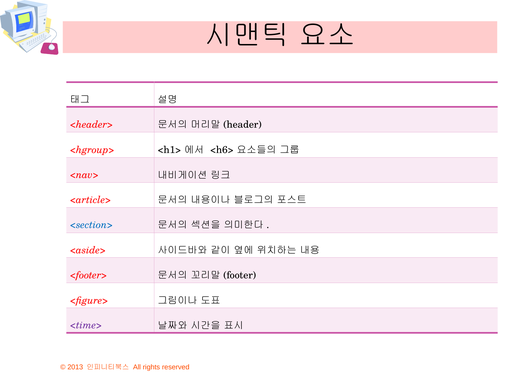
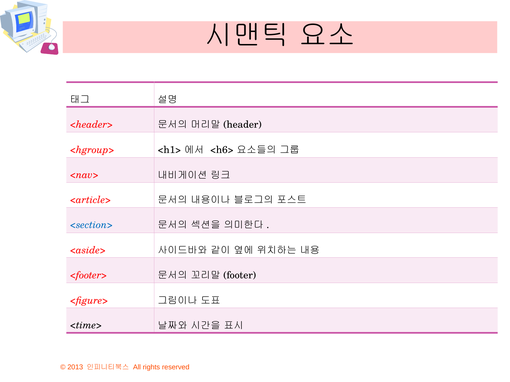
<time> colour: purple -> black (86, 326)
